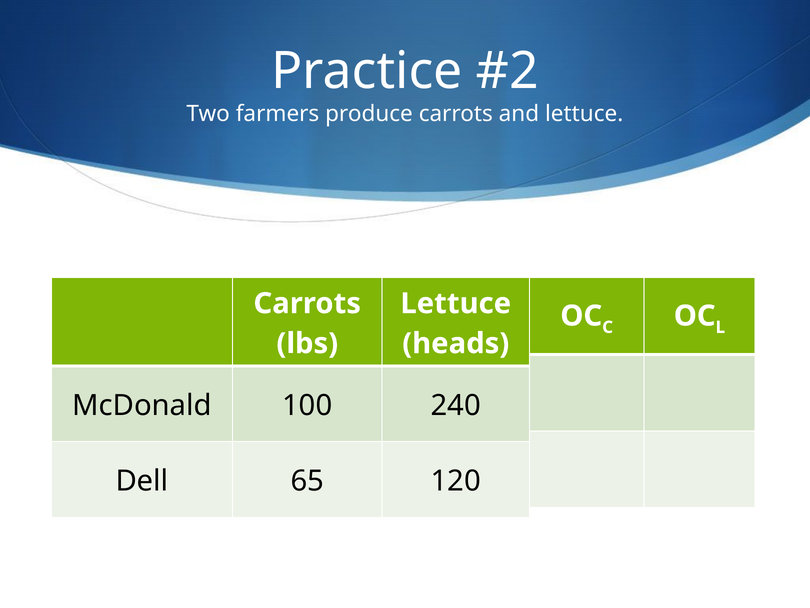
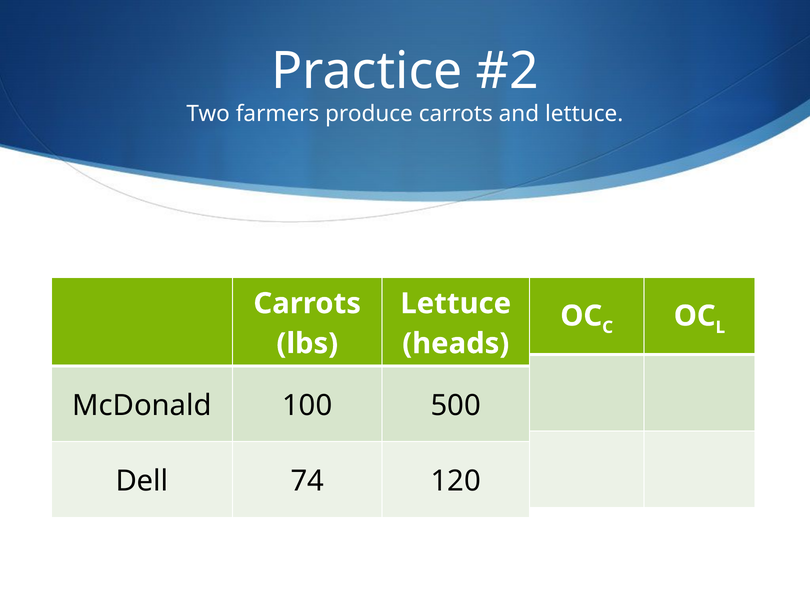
240: 240 -> 500 (456, 405)
65: 65 -> 74 (307, 481)
